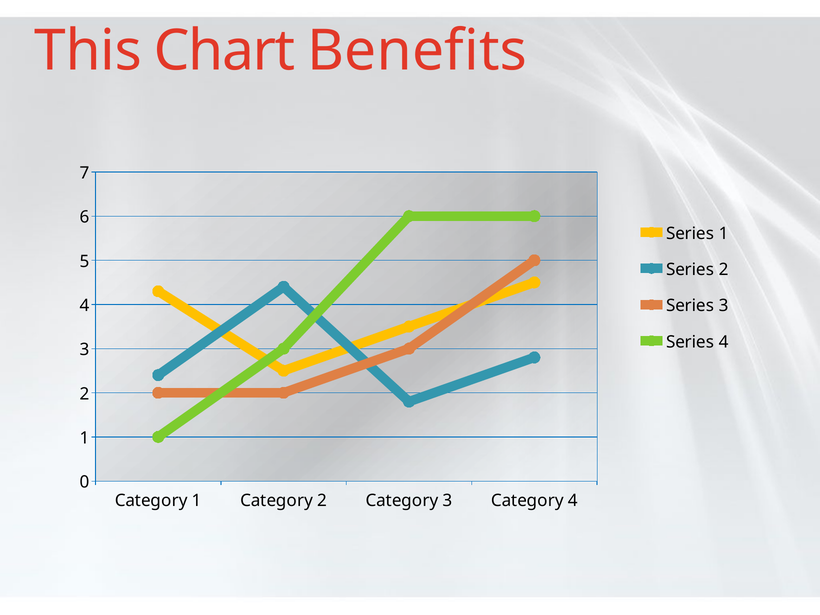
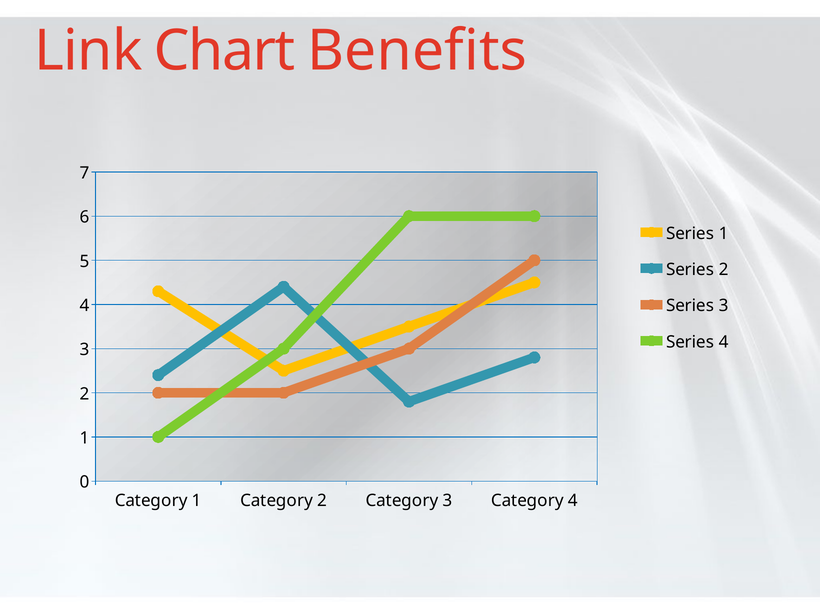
This: This -> Link (88, 51)
